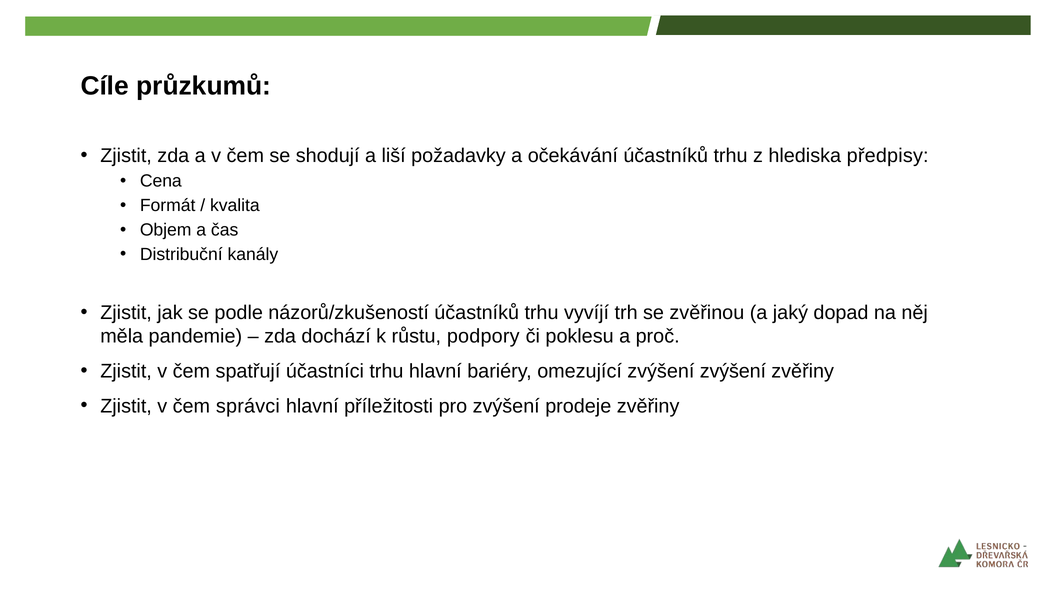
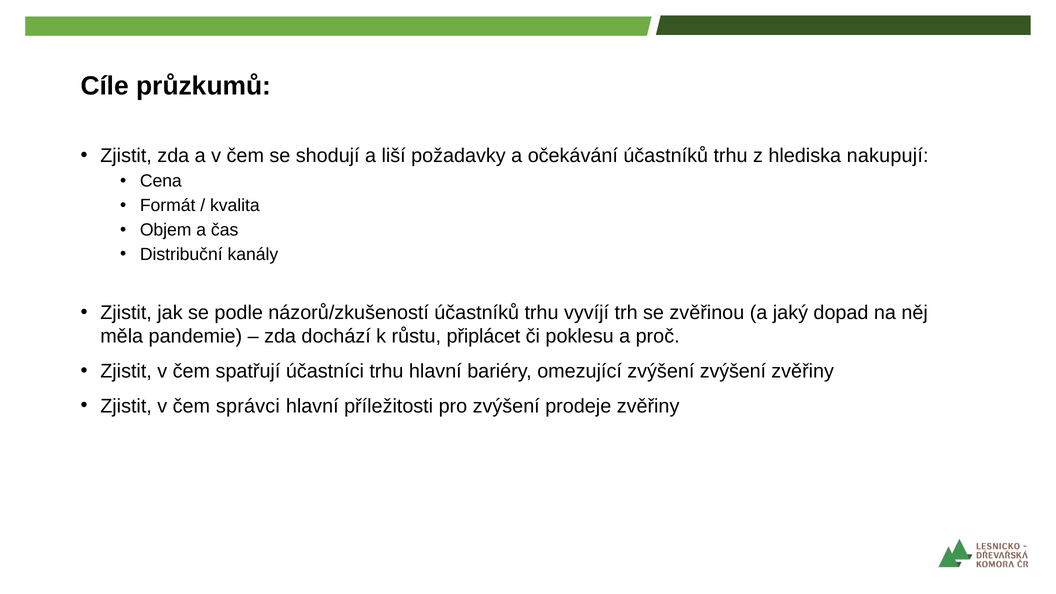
předpisy: předpisy -> nakupují (888, 156)
podpory: podpory -> připlácet (483, 336)
